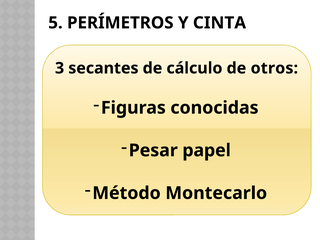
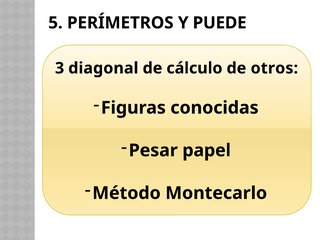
CINTA: CINTA -> PUEDE (220, 23)
secantes: secantes -> diagonal (103, 68)
